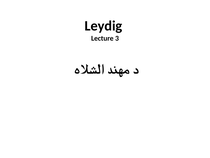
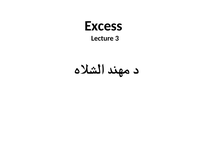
Leydig: Leydig -> Excess (103, 26)
